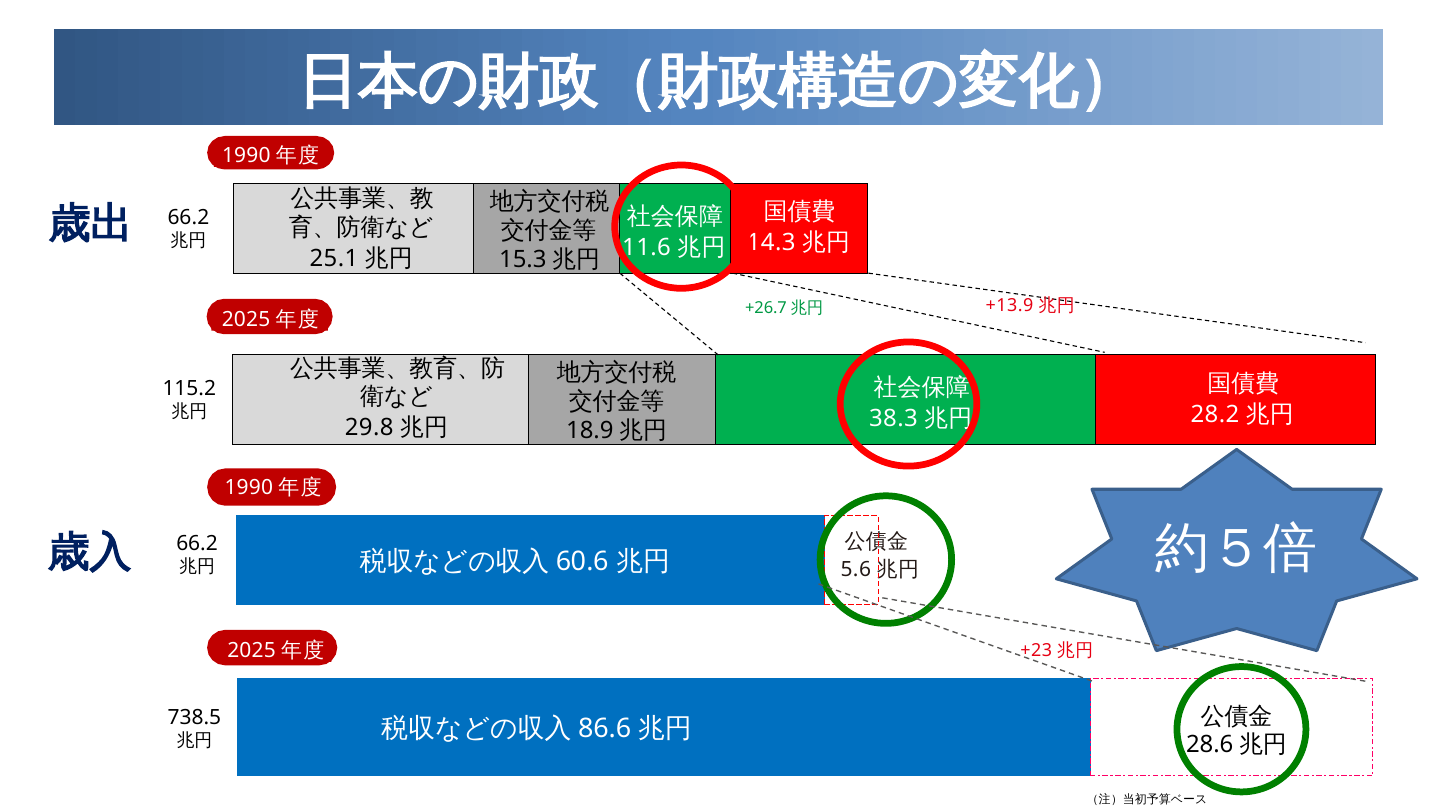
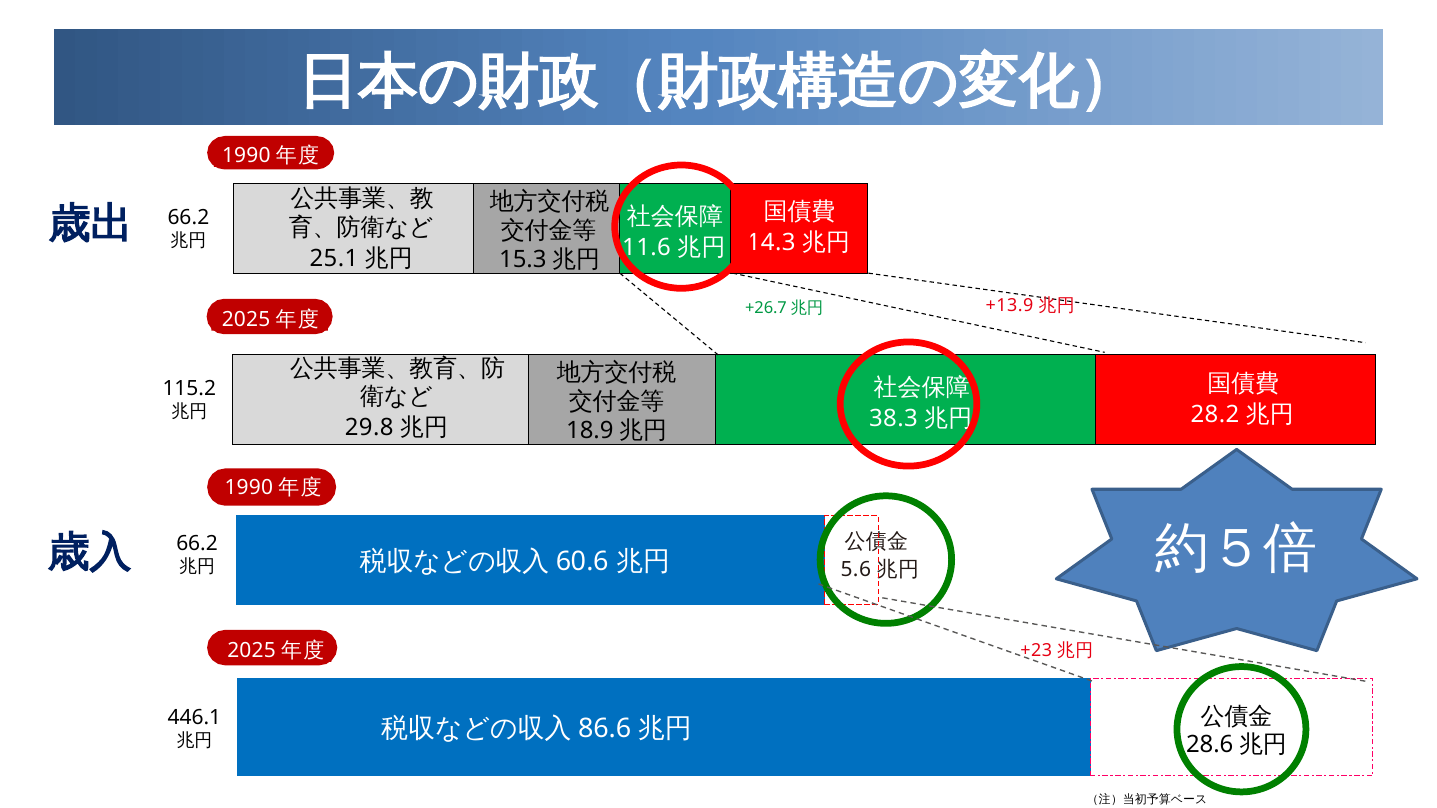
738.5: 738.5 -> 446.1 (194, 718)
